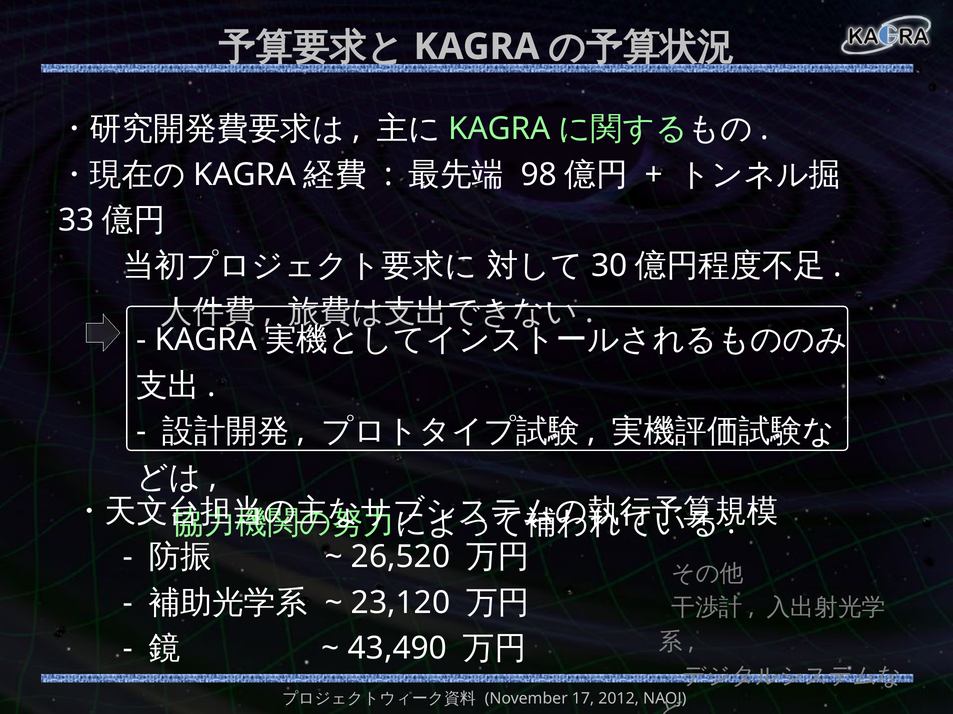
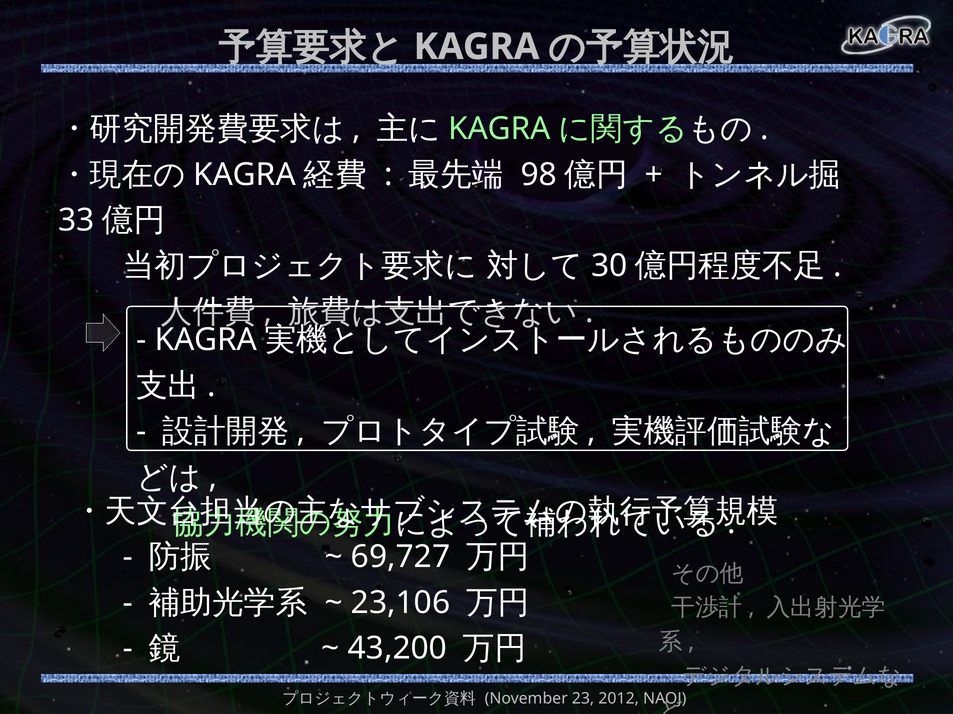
26,520: 26,520 -> 69,727 (401, 557)
23,120: 23,120 -> 23,106 (401, 603)
43,490: 43,490 -> 43,200 (397, 649)
17: 17 -> 23 (583, 699)
